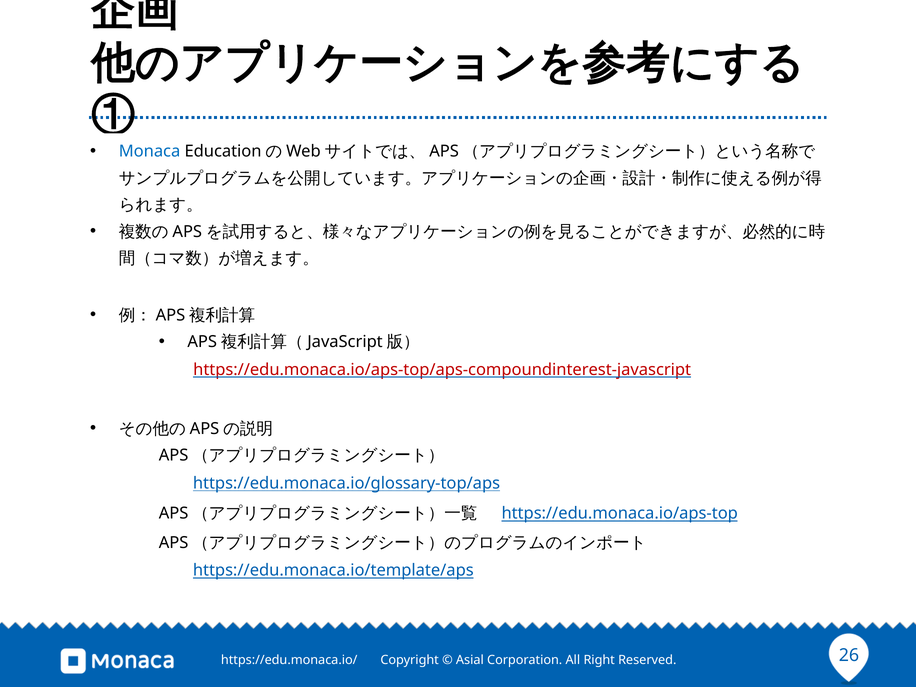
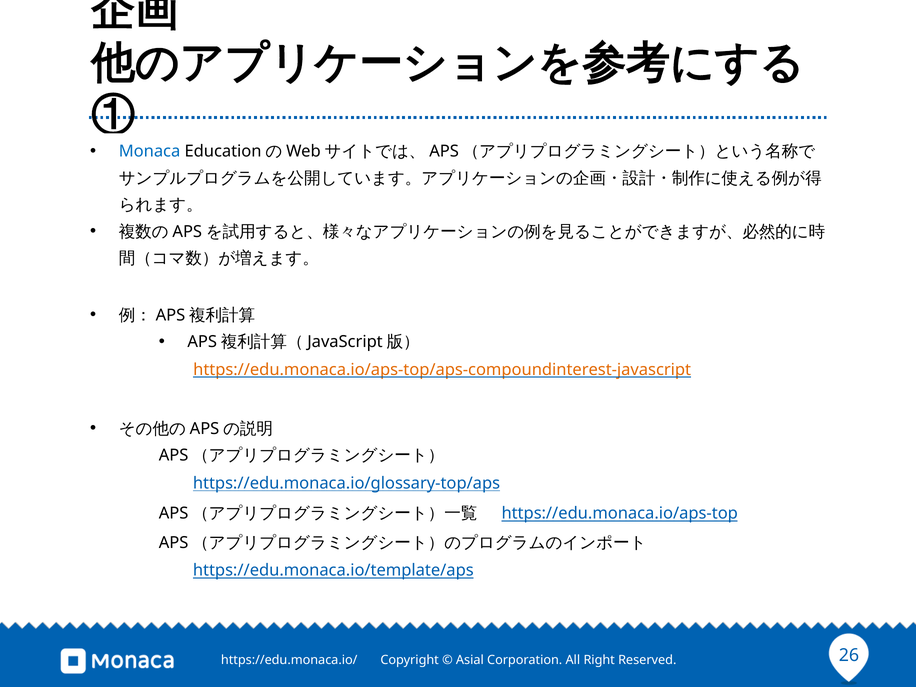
https://edu.monaca.io/aps-top/aps-compoundinterest-javascript colour: red -> orange (442, 370)
